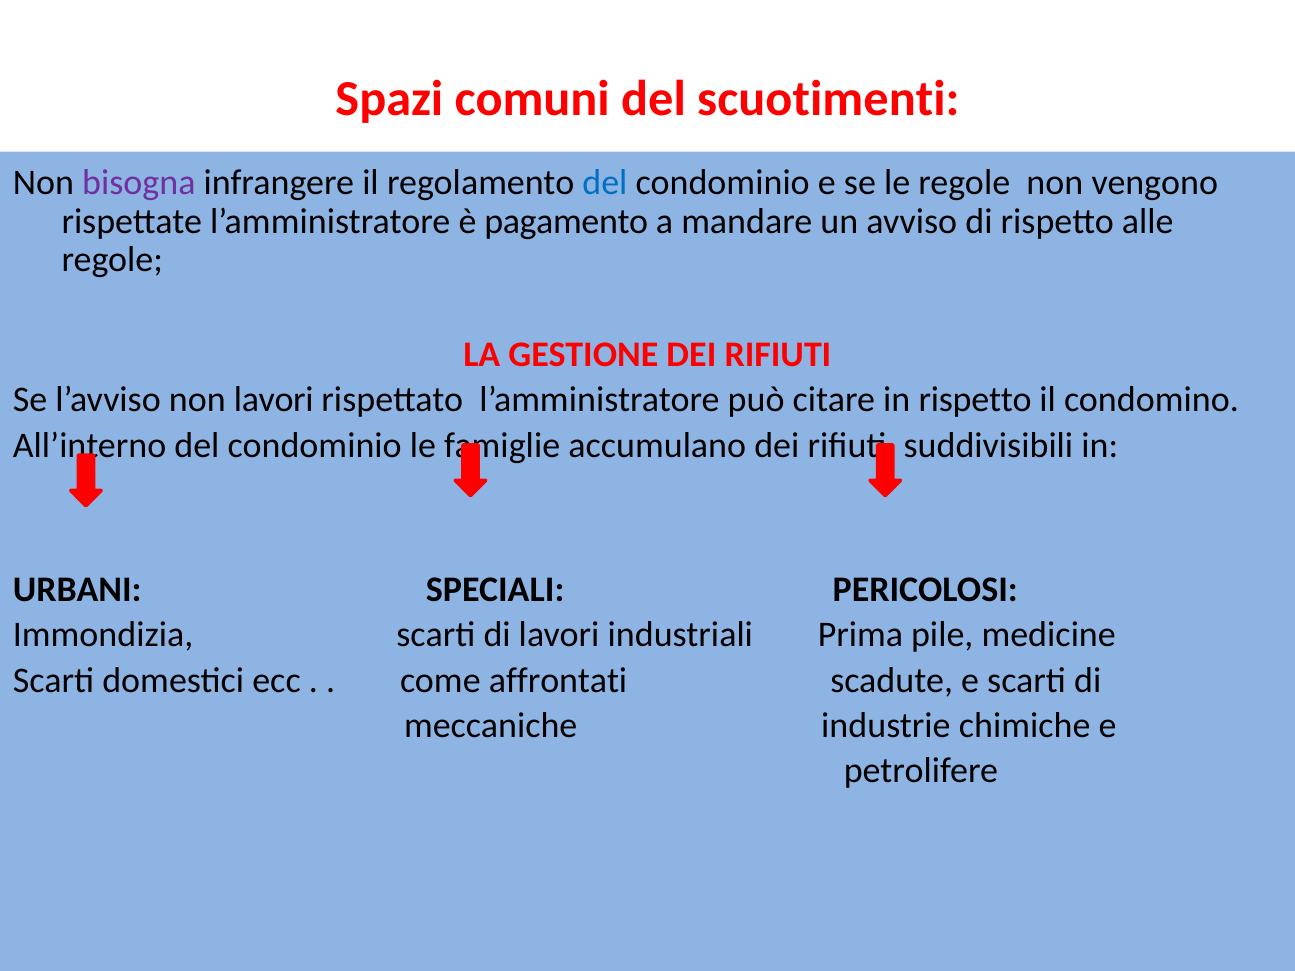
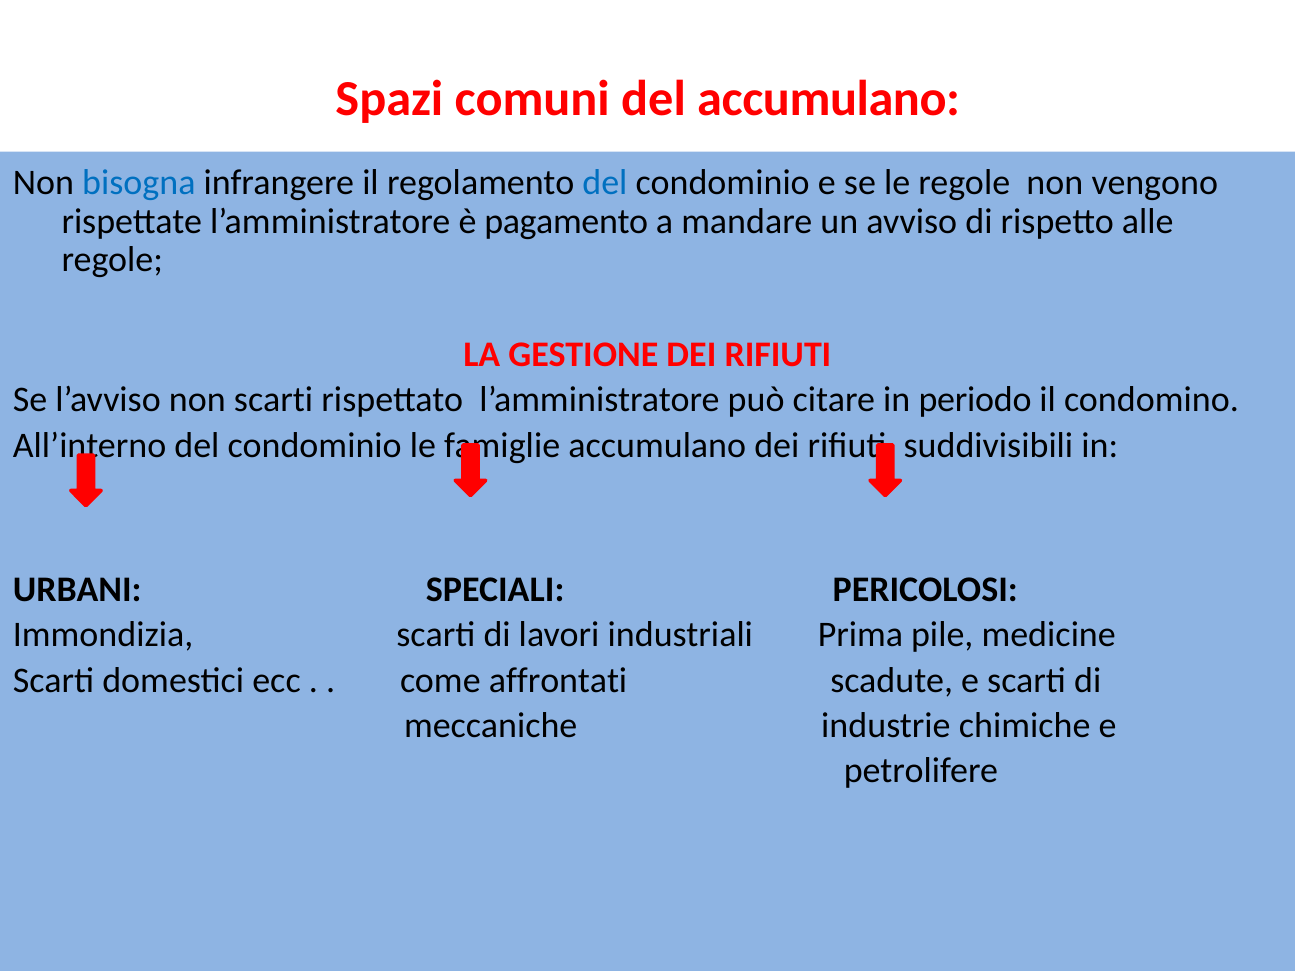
del scuotimenti: scuotimenti -> accumulano (829, 99)
bisogna colour: purple -> blue (139, 182)
non lavori: lavori -> scarti (274, 400)
in rispetto: rispetto -> periodo (975, 400)
